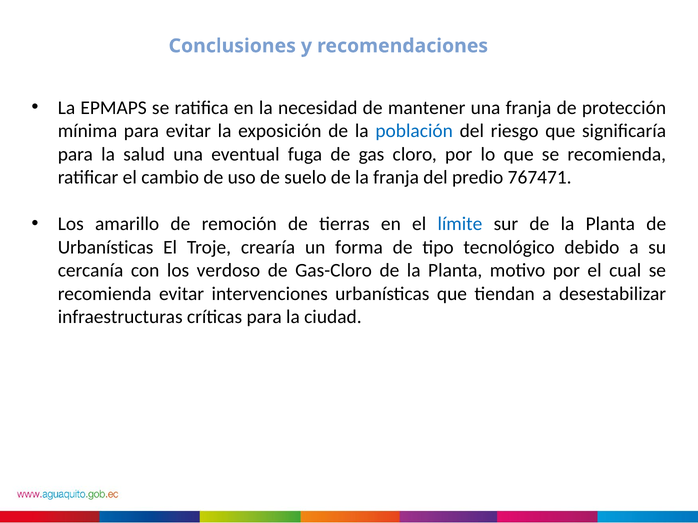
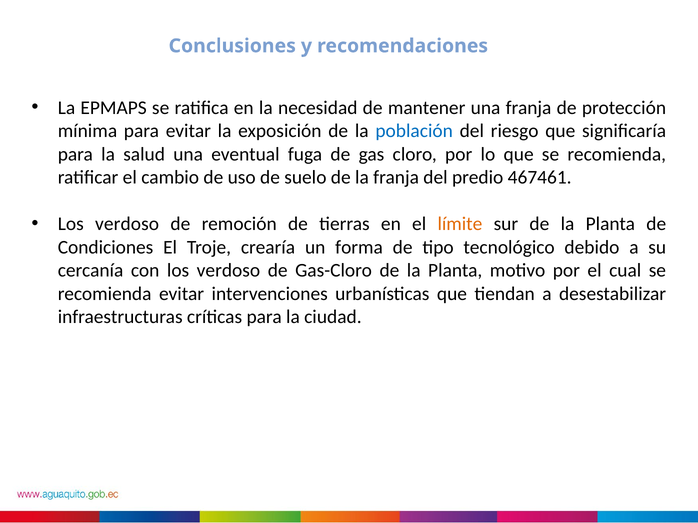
767471: 767471 -> 467461 (540, 178)
amarillo: amarillo -> verdoso (127, 224)
límite colour: blue -> orange (460, 224)
Urbanísticas: Urbanísticas -> Condiciones (106, 247)
